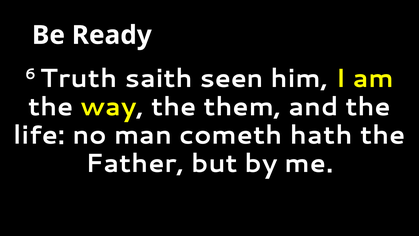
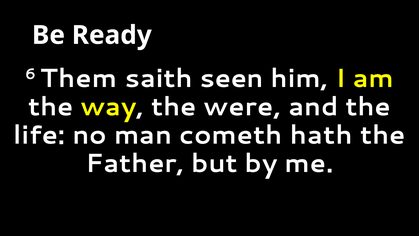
Truth: Truth -> Them (79, 78)
them: them -> were (242, 107)
